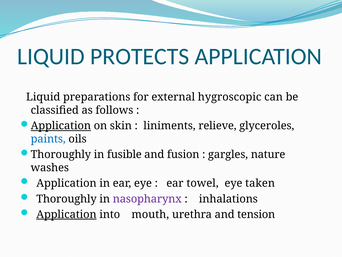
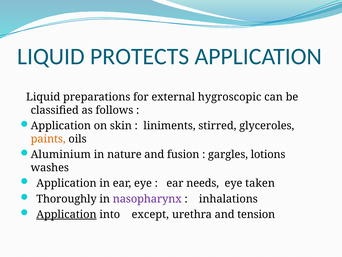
Application underline: present -> none (61, 126)
relieve: relieve -> stirred (217, 126)
paints colour: blue -> orange (48, 139)
Thoroughly: Thoroughly -> Aluminium (61, 154)
fusible: fusible -> nature (124, 154)
nature: nature -> lotions (268, 154)
towel: towel -> needs (203, 183)
mouth: mouth -> except (150, 214)
